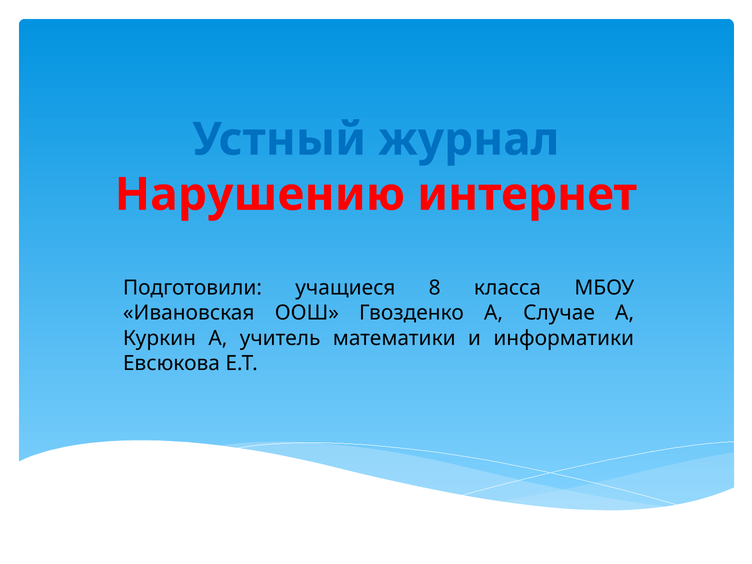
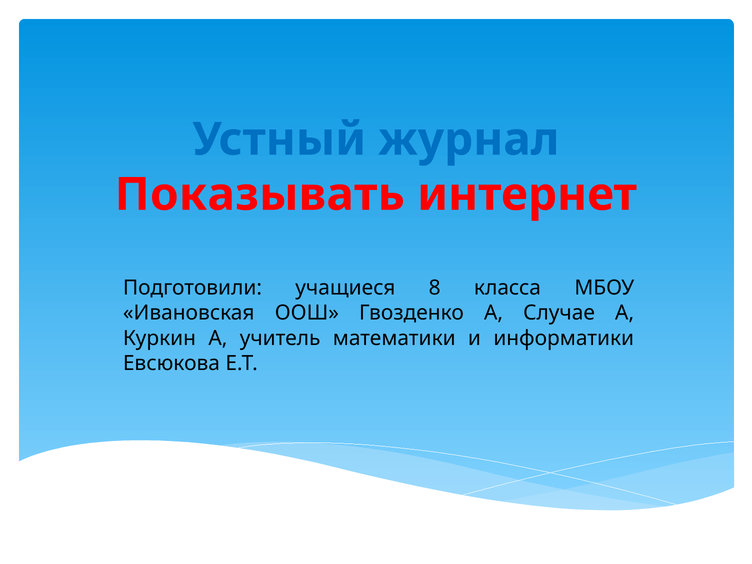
Нарушению: Нарушению -> Показывать (260, 195)
